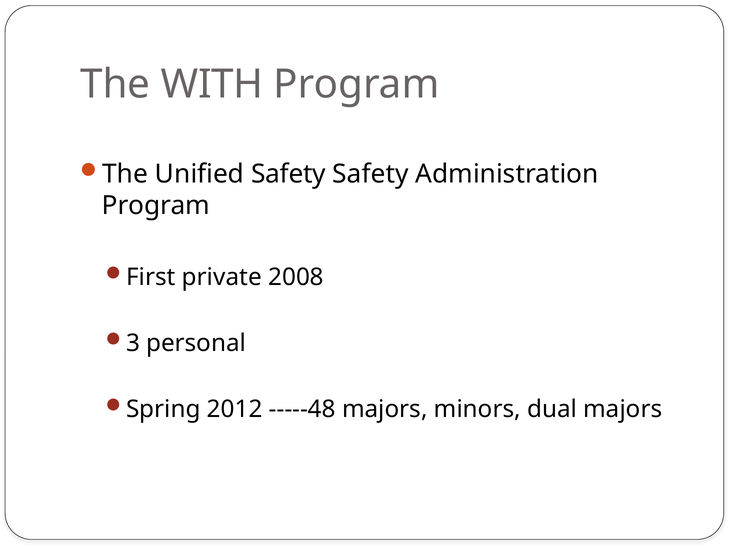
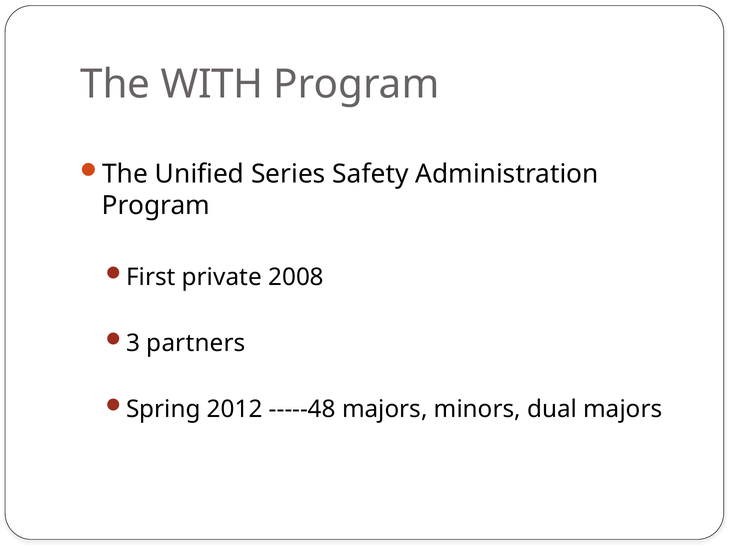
Unified Safety: Safety -> Series (288, 174)
personal: personal -> partners (196, 343)
